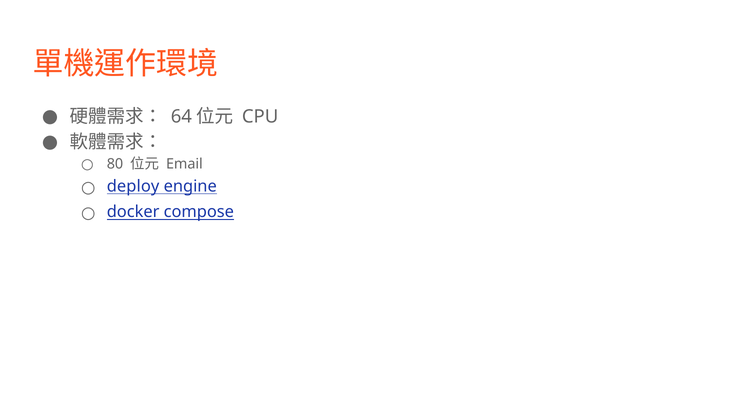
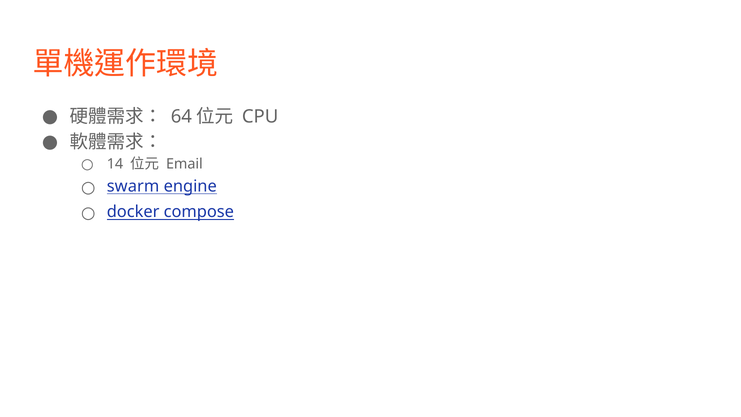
80: 80 -> 14 (115, 164)
deploy: deploy -> swarm (133, 186)
